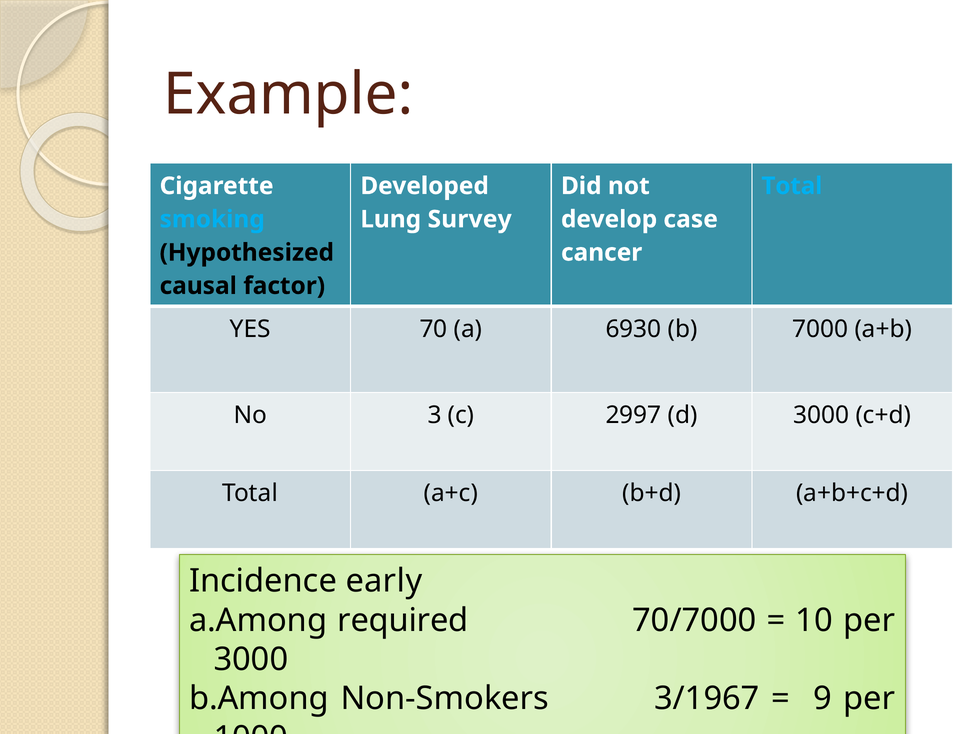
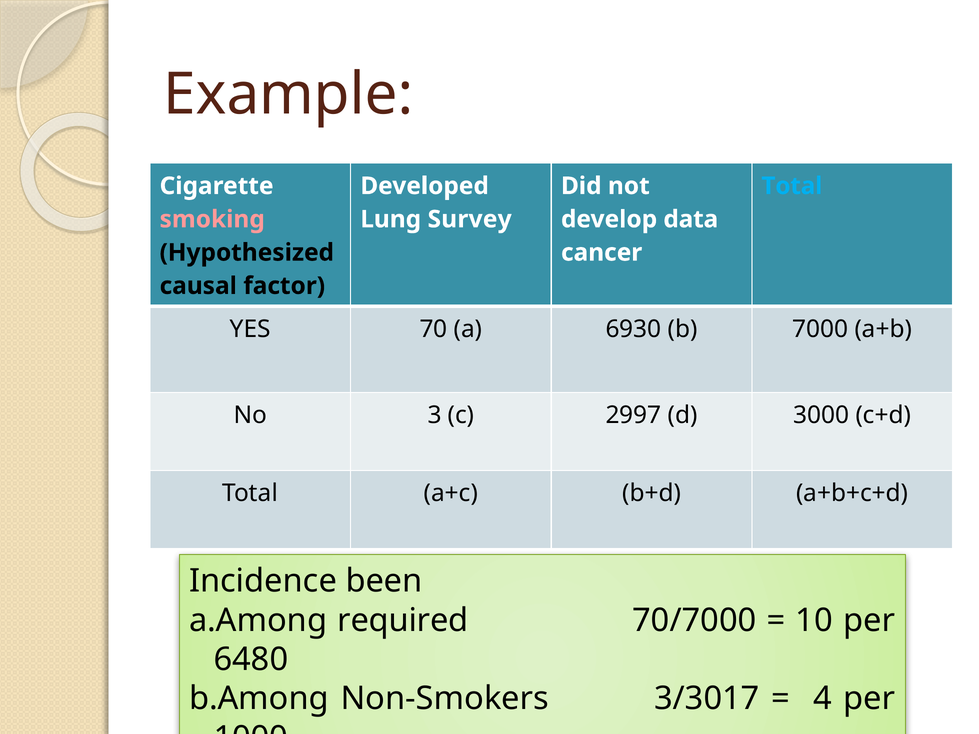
smoking colour: light blue -> pink (212, 219)
case: case -> data (691, 219)
early: early -> been (384, 581)
3000: 3000 -> 6480 (251, 660)
3/1967: 3/1967 -> 3/3017 (707, 699)
9: 9 -> 4 (822, 699)
